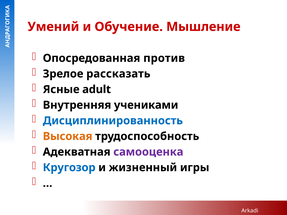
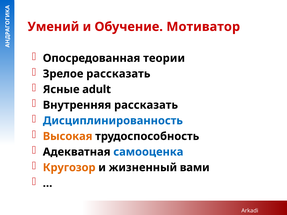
Мышление: Мышление -> Мотиватор (203, 27)
против: против -> теории (164, 58)
Внутренняя учениками: учениками -> рассказать (146, 105)
самооценка colour: purple -> blue (148, 152)
Кругозор colour: blue -> orange (69, 168)
игры: игры -> вами (195, 168)
